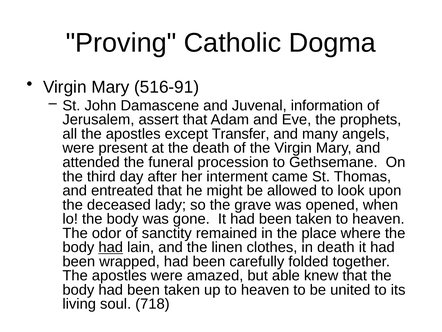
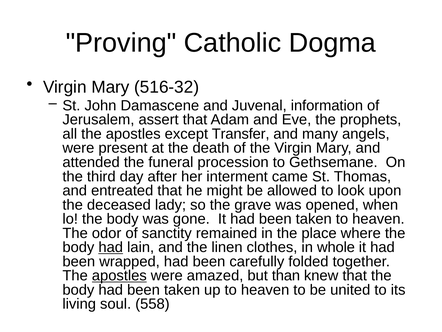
516-91: 516-91 -> 516-32 (167, 87)
in death: death -> whole (336, 247)
apostles underline: none -> present (119, 275)
able: able -> than (286, 275)
718: 718 -> 558 (152, 304)
